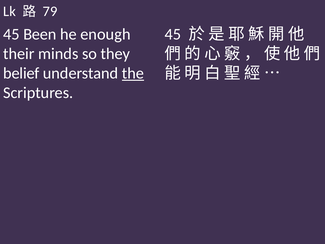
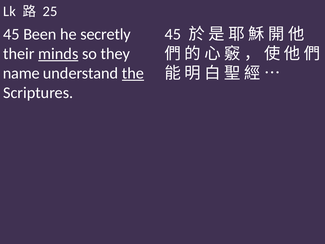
79: 79 -> 25 (50, 11)
enough: enough -> secretly (106, 34)
minds underline: none -> present (58, 54)
belief: belief -> name (21, 73)
